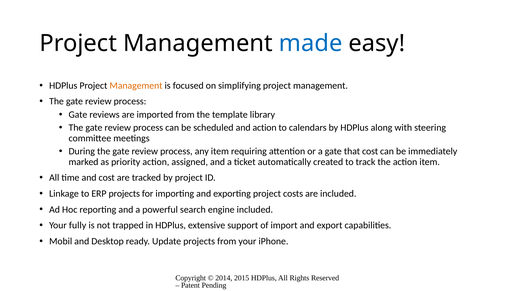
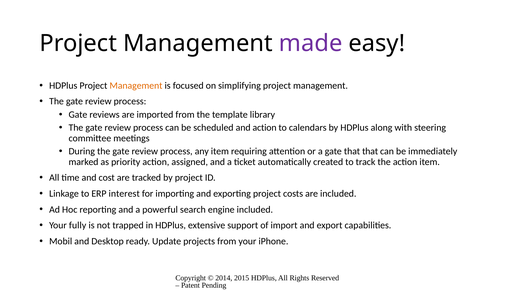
made colour: blue -> purple (311, 44)
that cost: cost -> that (370, 152)
ERP projects: projects -> interest (124, 194)
